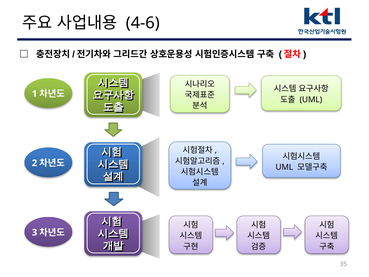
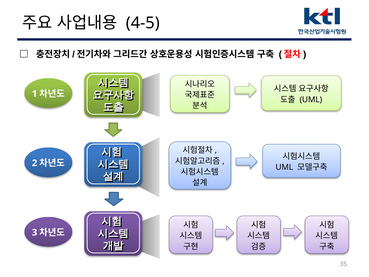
4-6: 4-6 -> 4-5 (143, 23)
